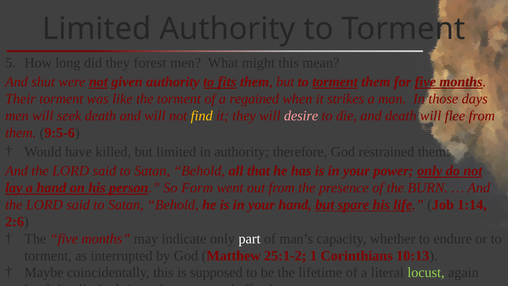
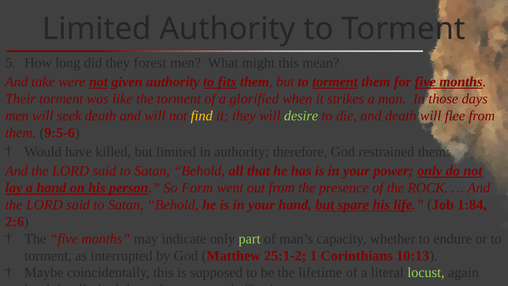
shut: shut -> take (43, 82)
regained: regained -> glorified (254, 99)
desire colour: pink -> light green (301, 116)
BURN: BURN -> ROCK (428, 188)
1:14: 1:14 -> 1:84 (472, 205)
part colour: white -> light green (250, 239)
